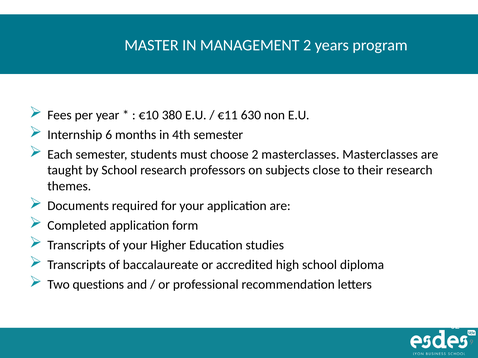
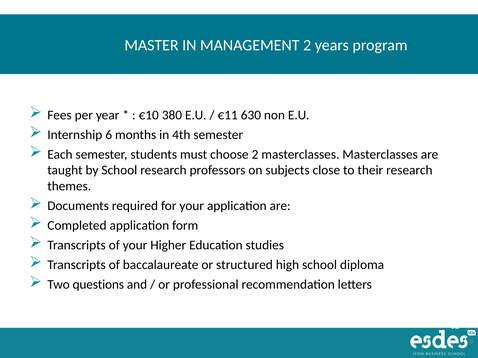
accredited: accredited -> structured (244, 265)
